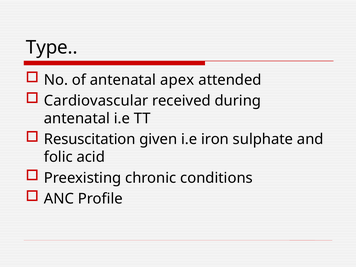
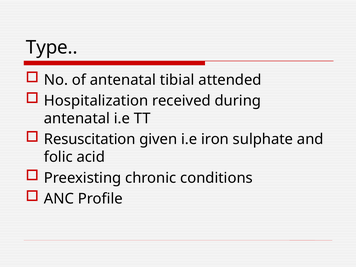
apex: apex -> tibial (177, 80)
Cardiovascular: Cardiovascular -> Hospitalization (96, 101)
